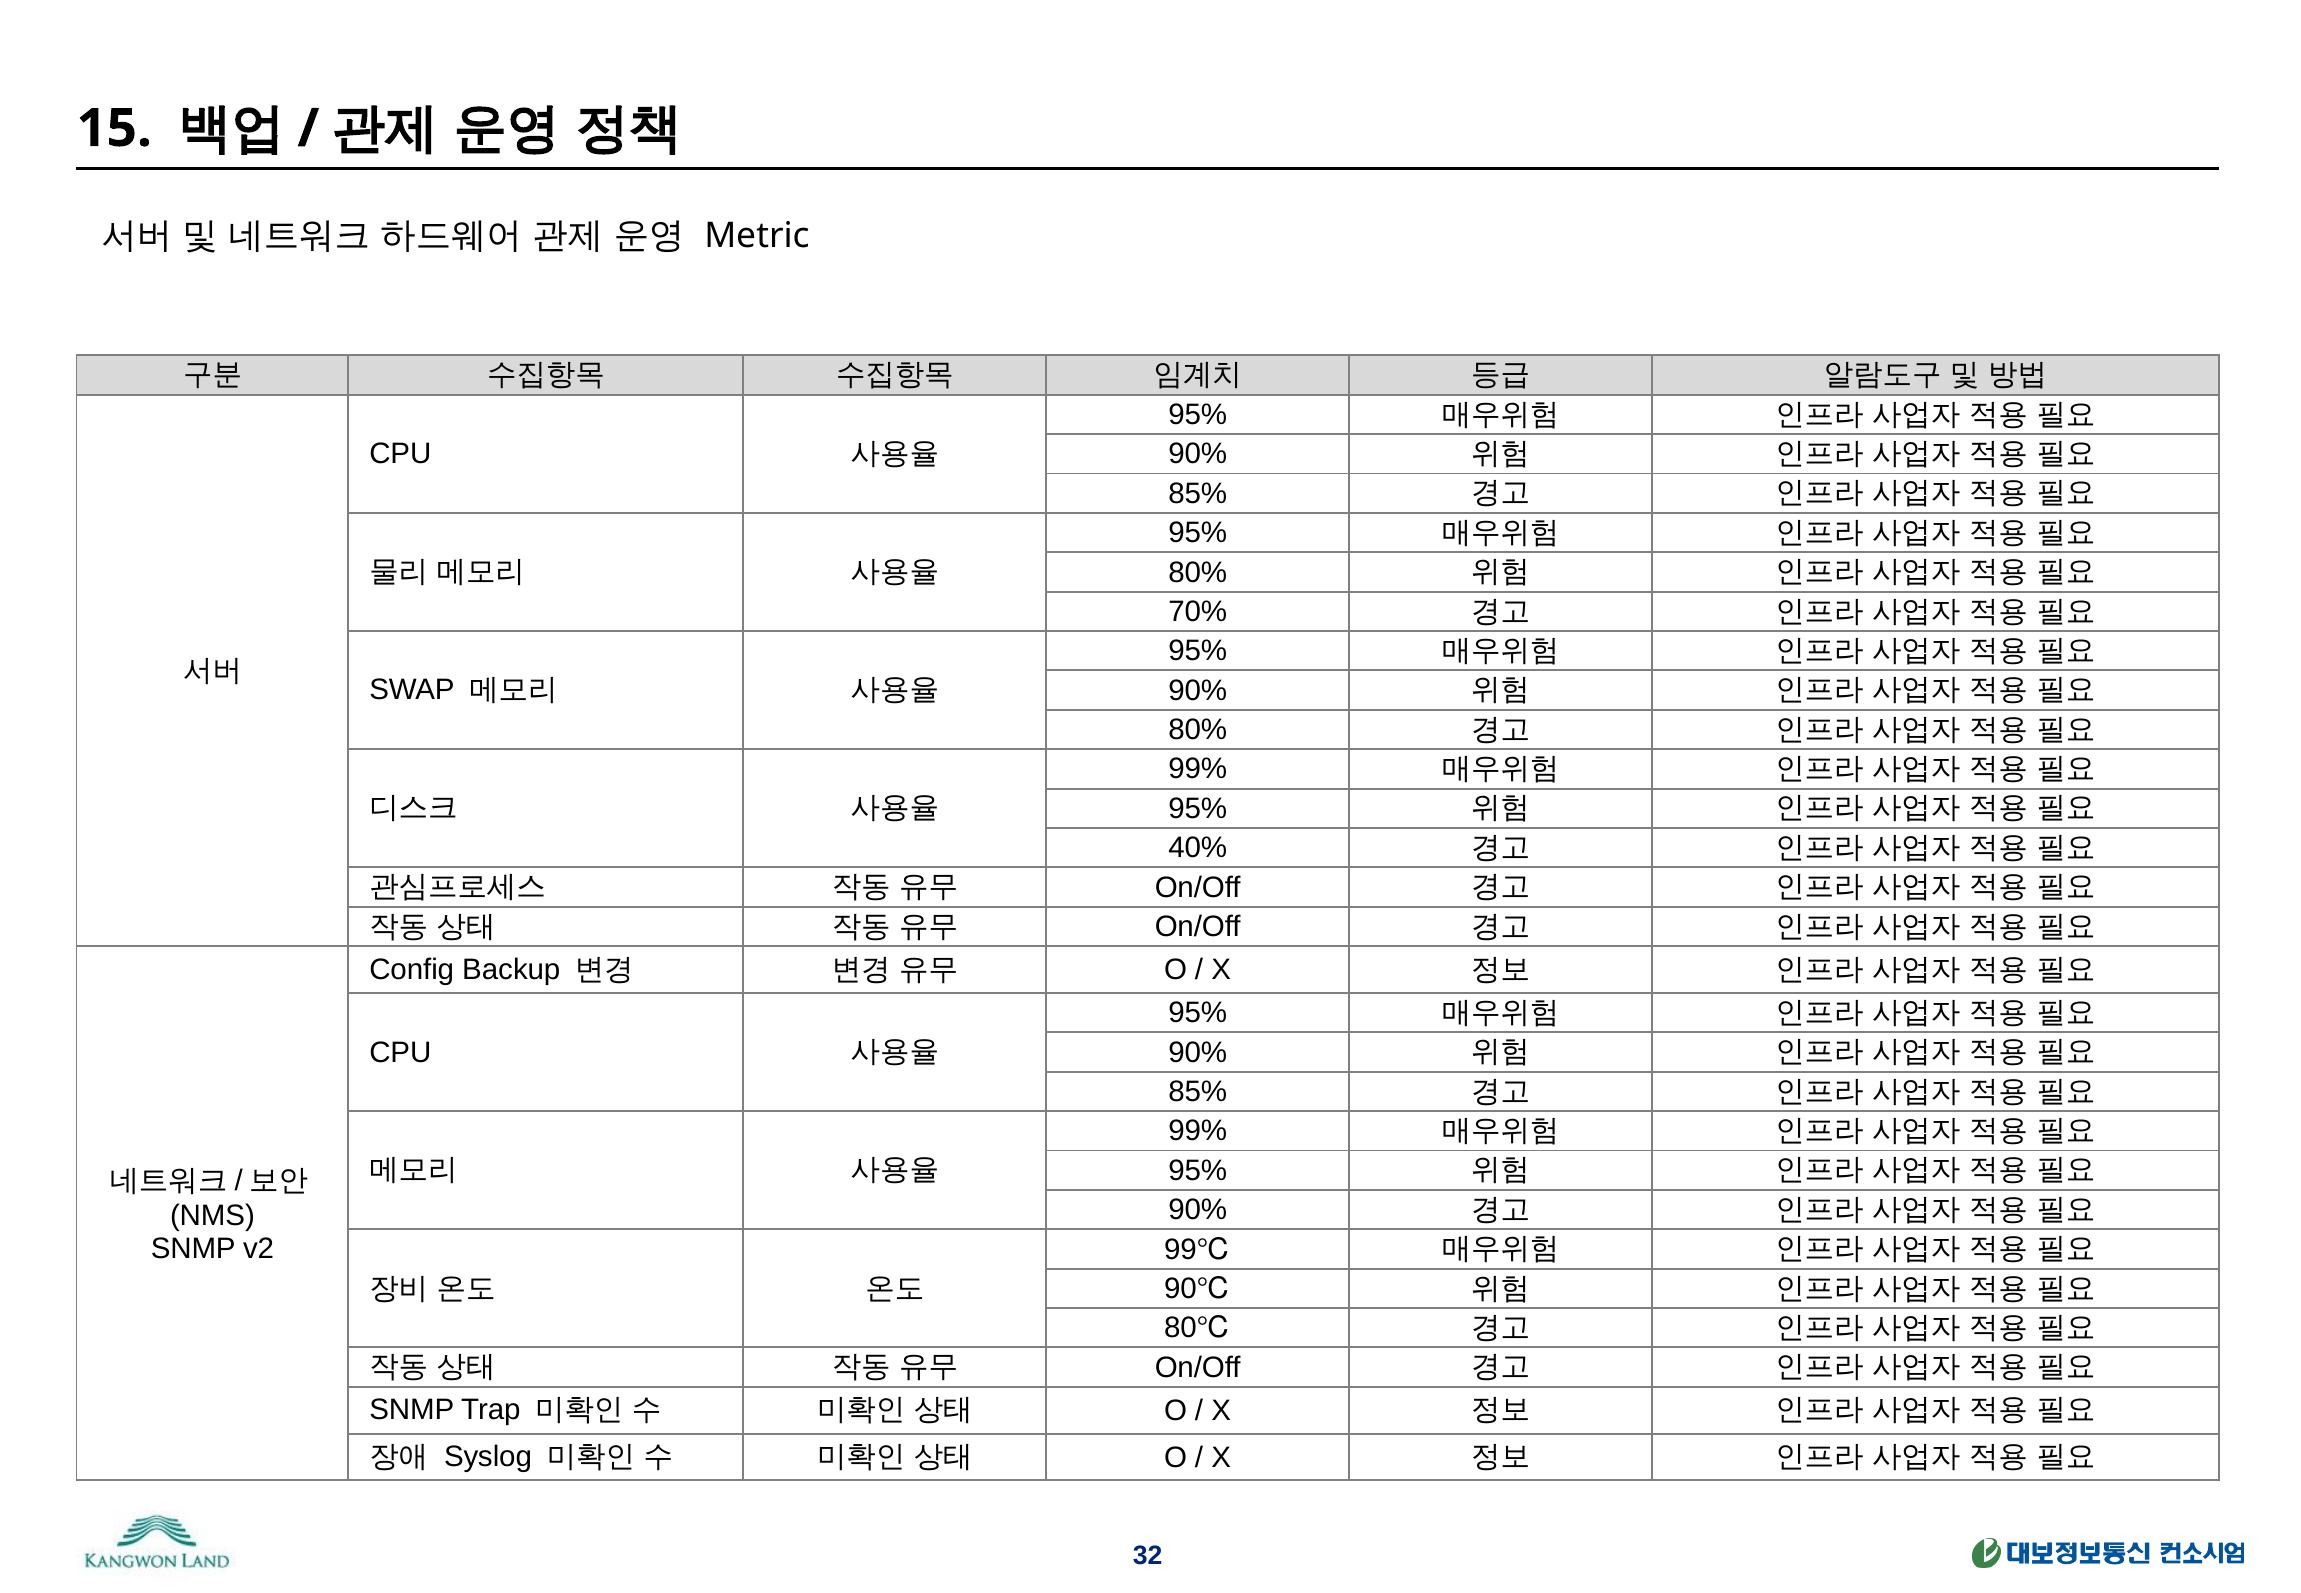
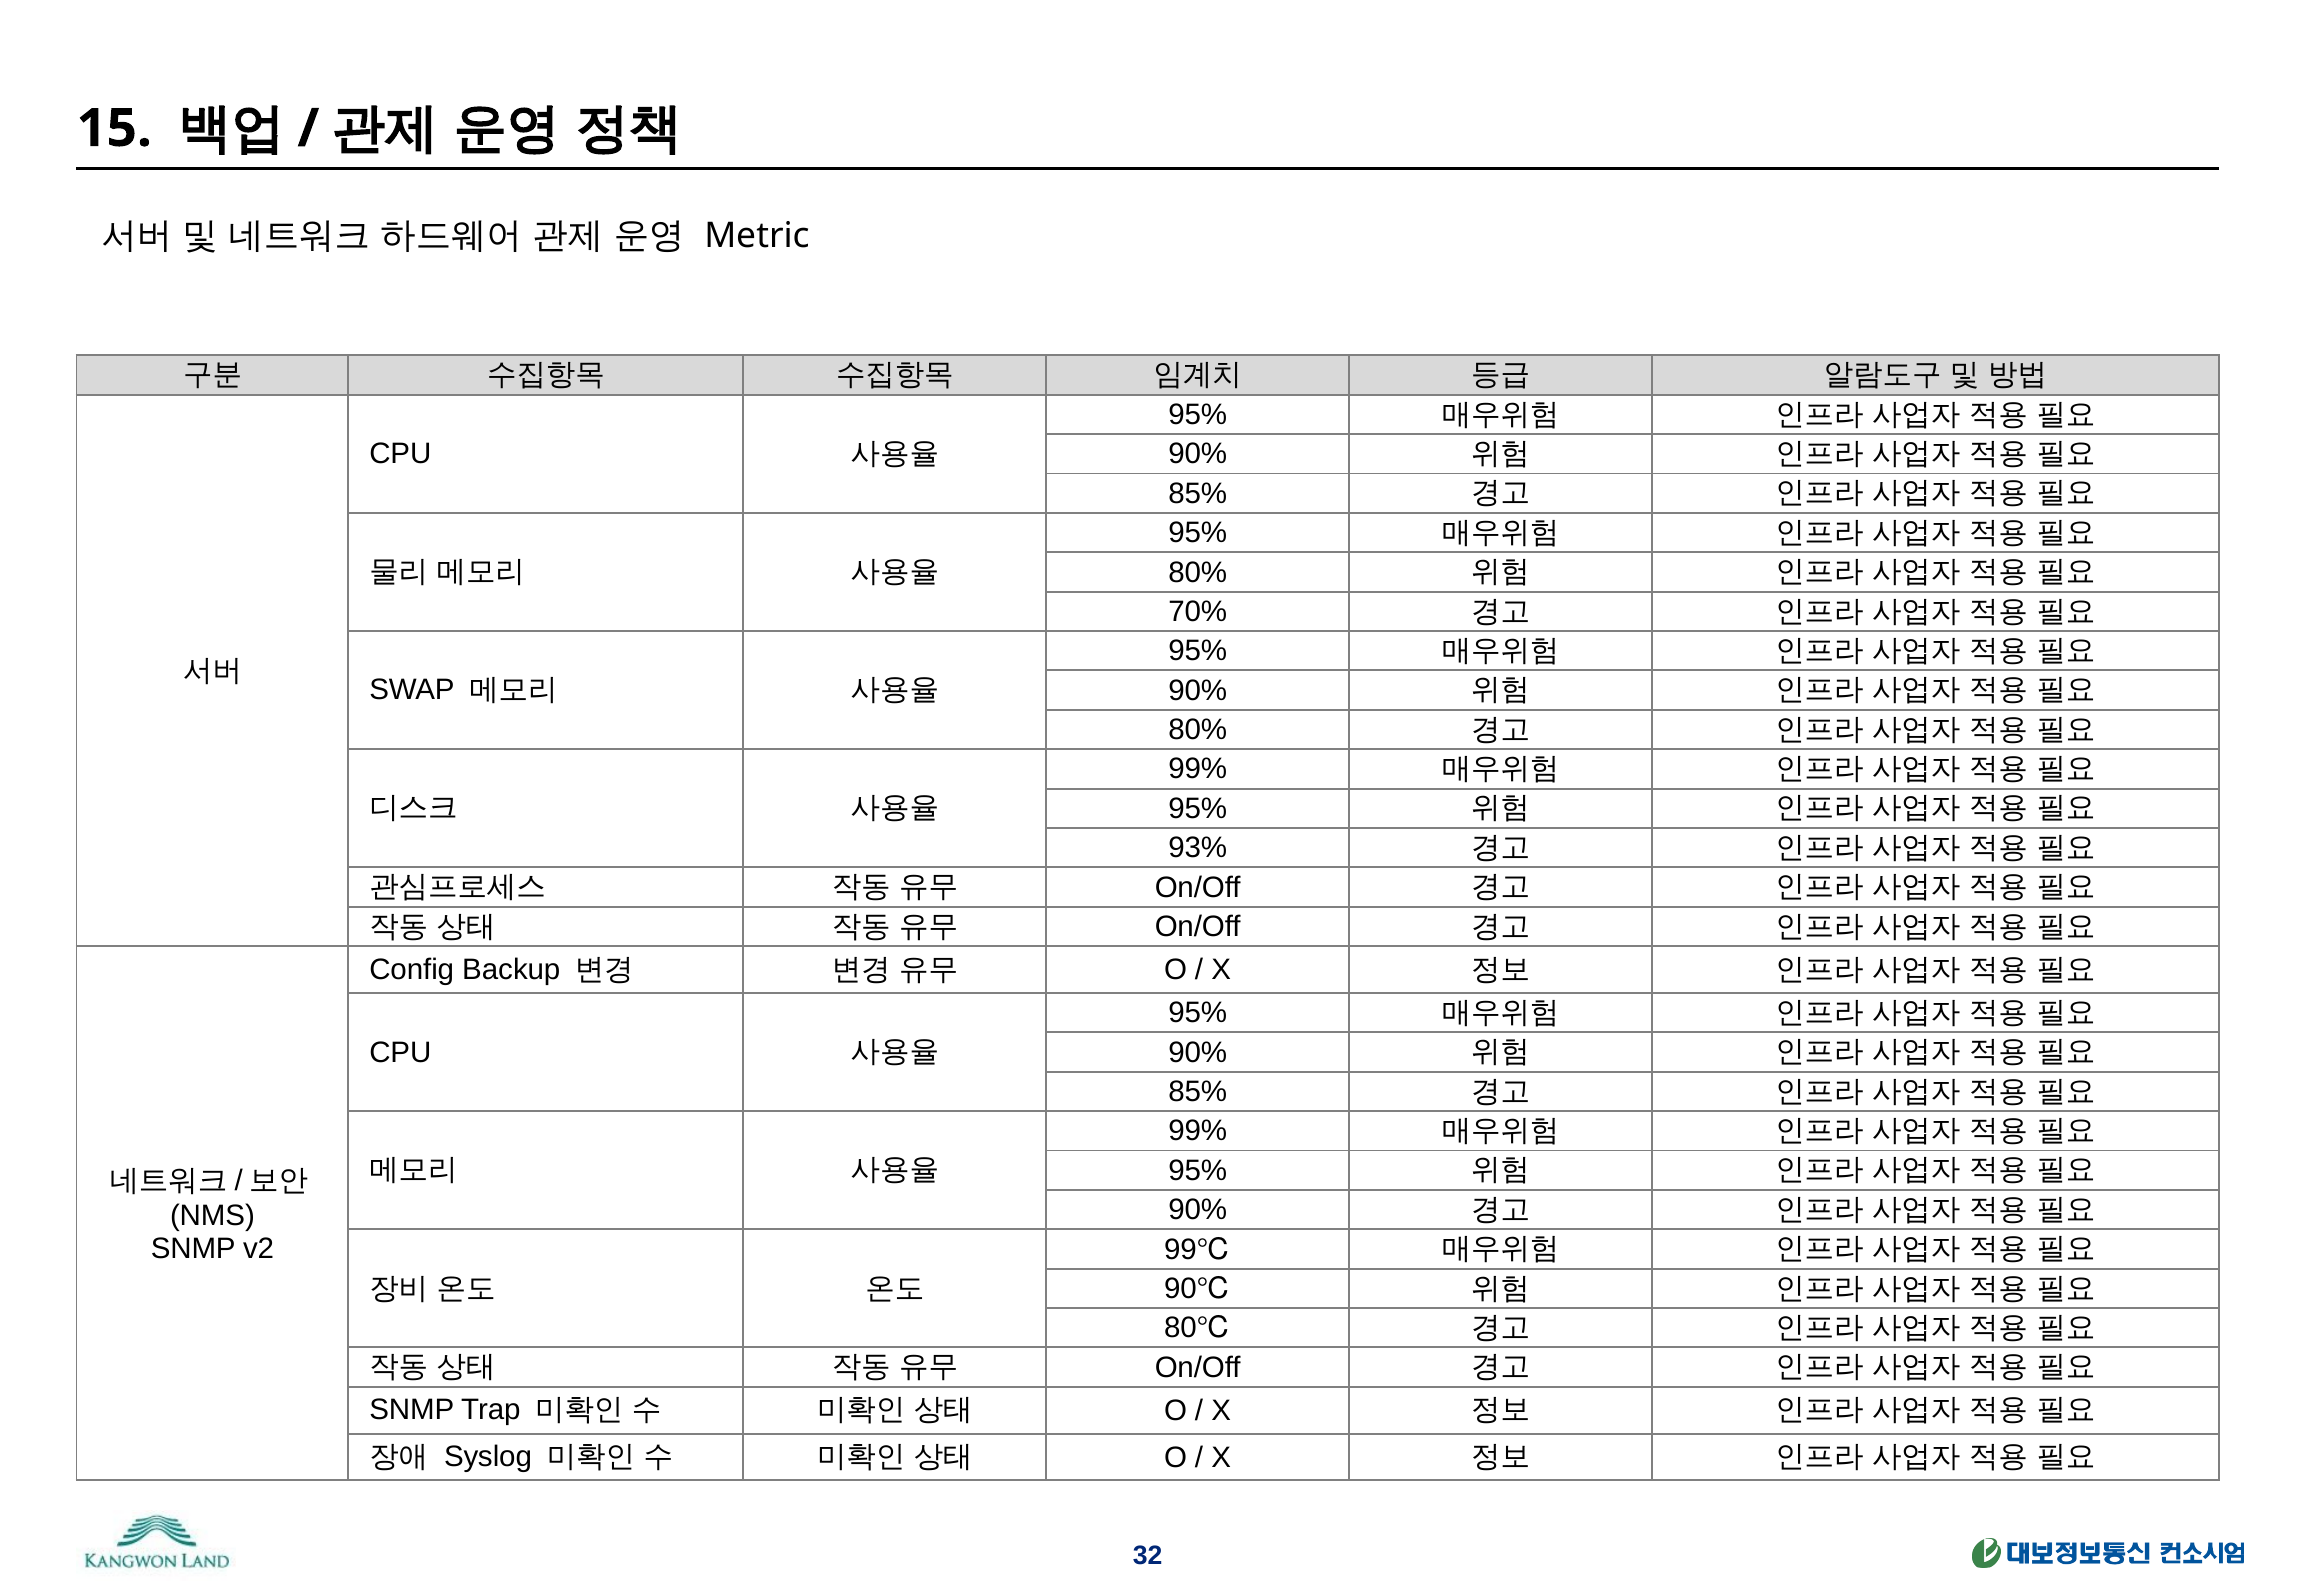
40%: 40% -> 93% (1198, 848)
